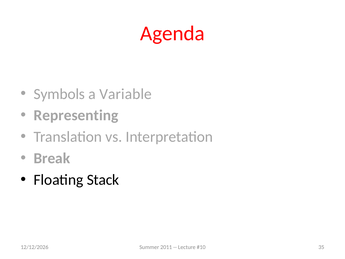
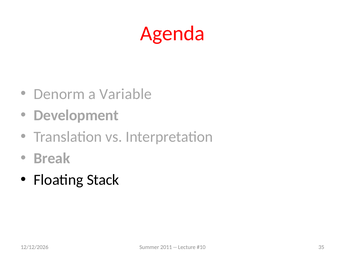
Symbols: Symbols -> Denorm (59, 94)
Representing: Representing -> Development (76, 115)
